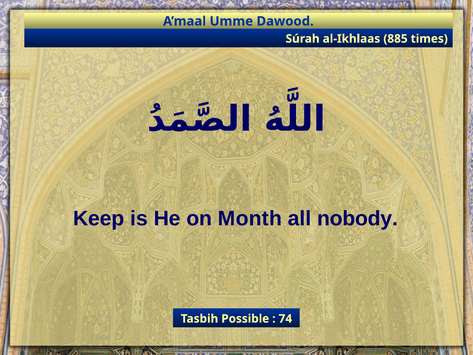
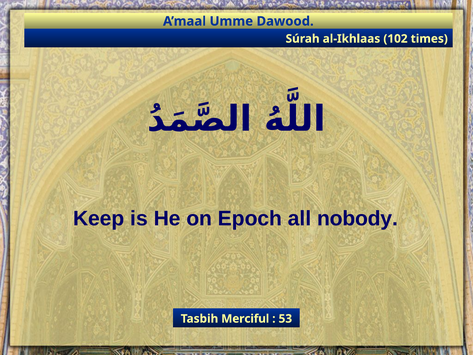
885: 885 -> 102 (395, 39)
Month: Month -> Epoch (250, 219)
Possible: Possible -> Merciful (245, 319)
74: 74 -> 53 (285, 319)
